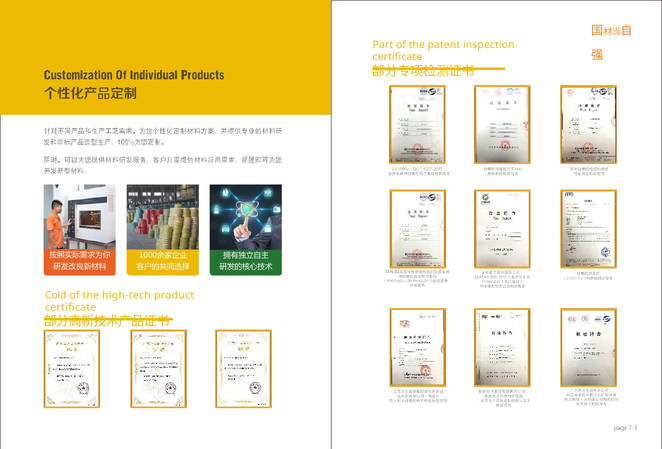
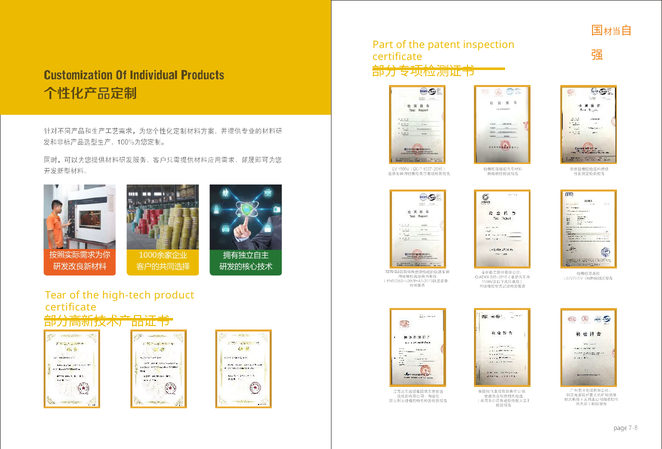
Cold: Cold -> Tear (56, 295)
